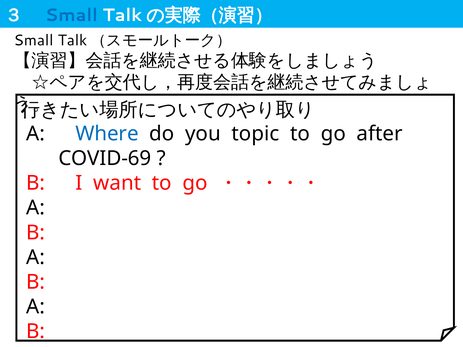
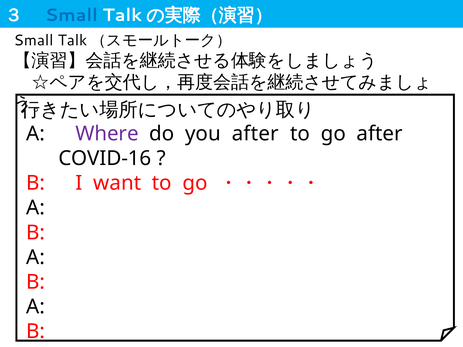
Where colour: blue -> purple (107, 134)
you topic: topic -> after (255, 134)
COVID-69: COVID-69 -> COVID-16 (105, 159)
